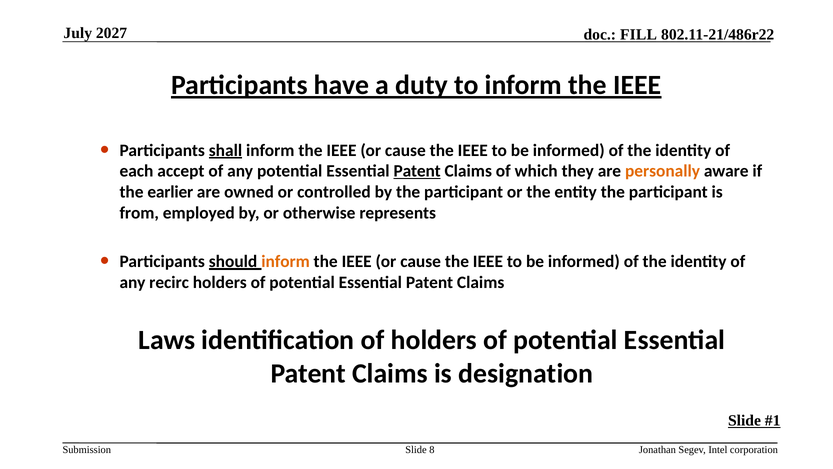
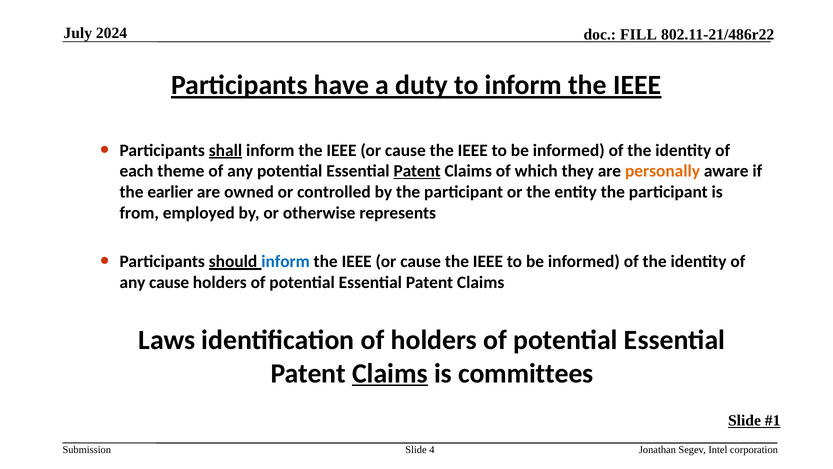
2027: 2027 -> 2024 (112, 33)
accept: accept -> theme (181, 171)
inform colour: orange -> blue (286, 261)
any recirc: recirc -> cause (169, 282)
Claims underline: none -> present (390, 373)
designation: designation -> committees (526, 373)
8: 8 -> 4 (432, 449)
